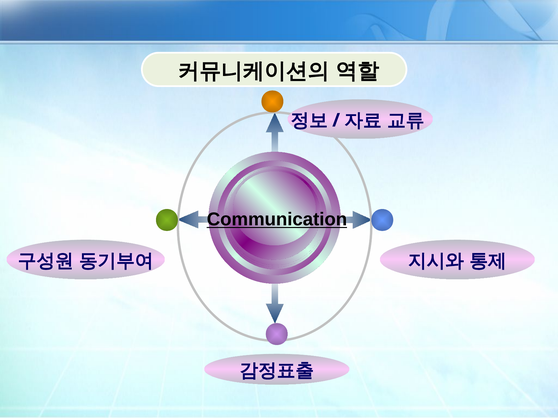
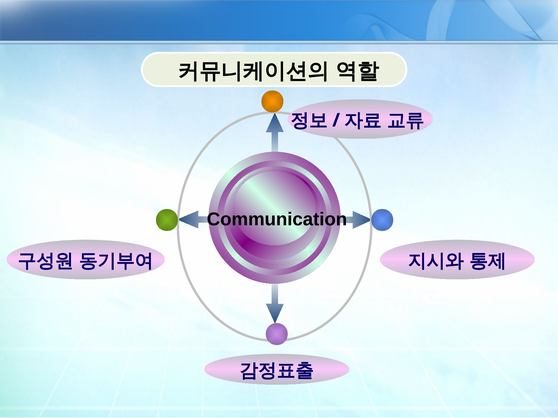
Communication underline: present -> none (277, 220)
